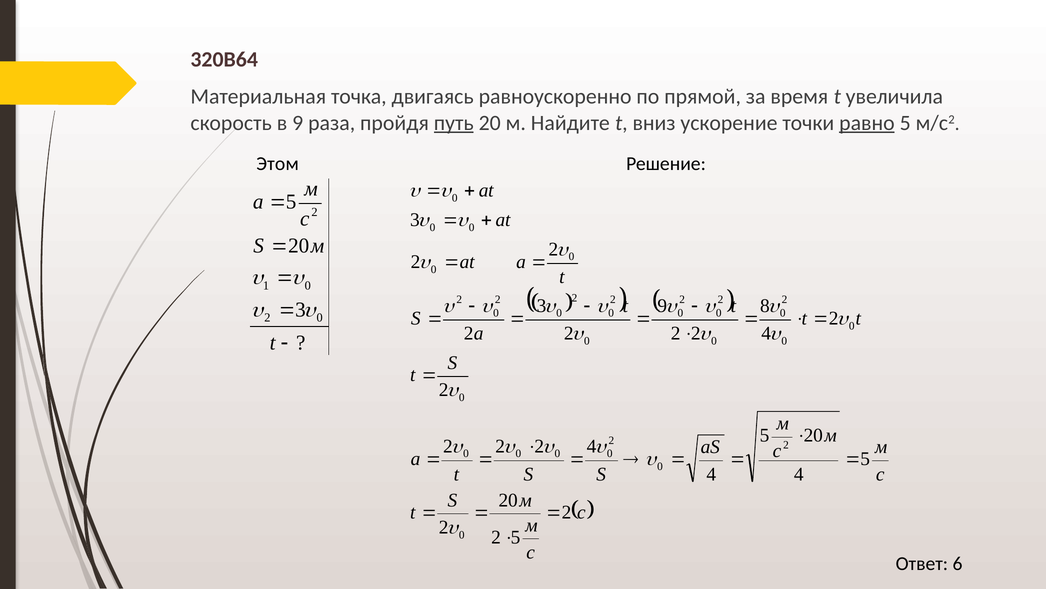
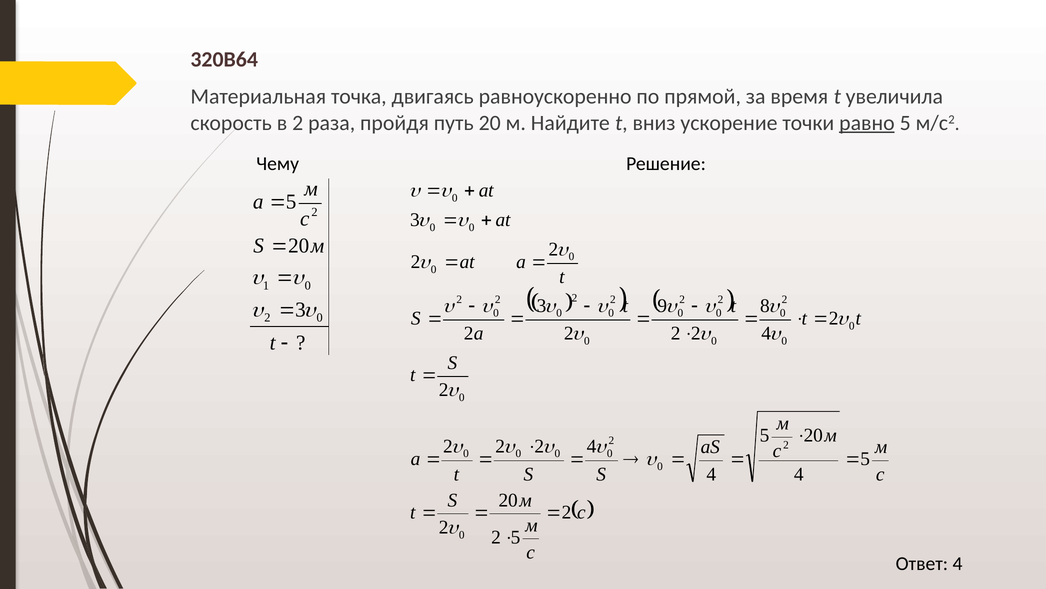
в 9: 9 -> 2 (298, 123)
путь underline: present -> none (454, 123)
Этом: Этом -> Чему (278, 164)
Ответ 6: 6 -> 4 (957, 563)
